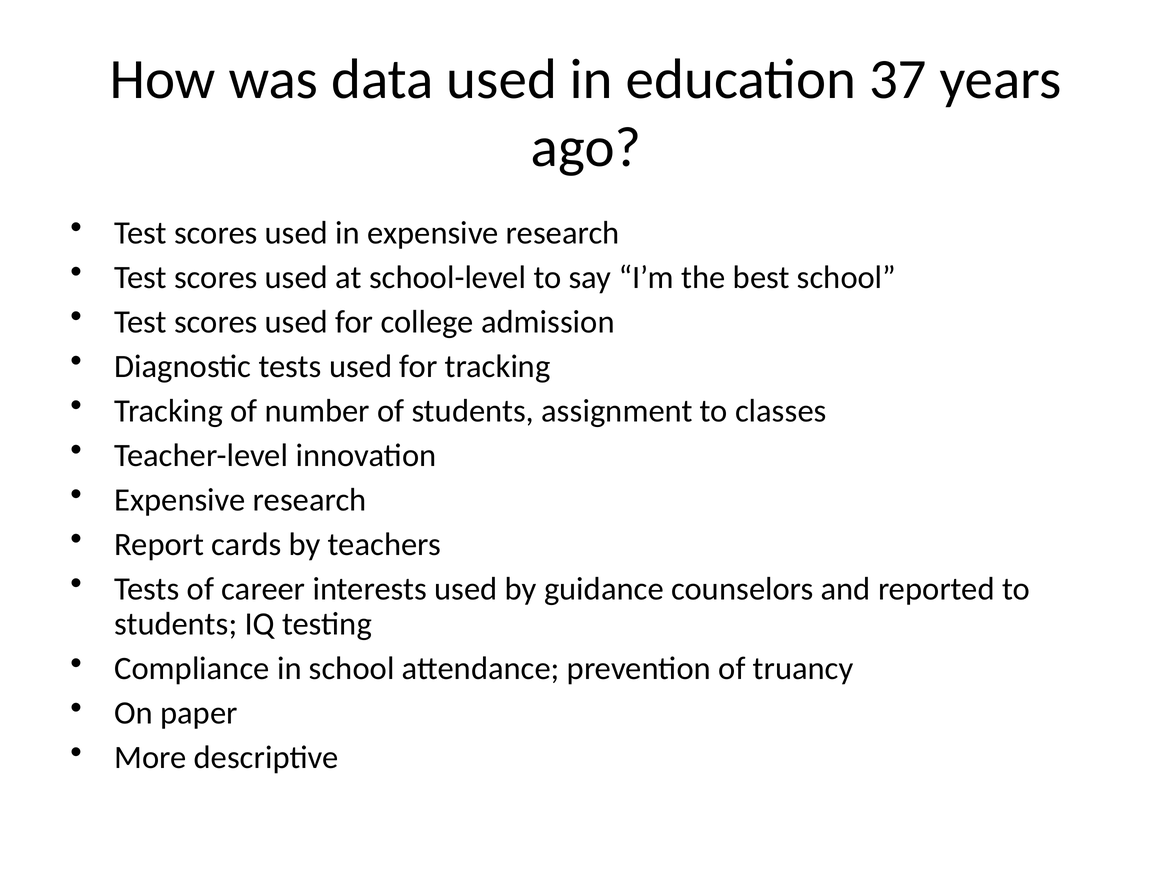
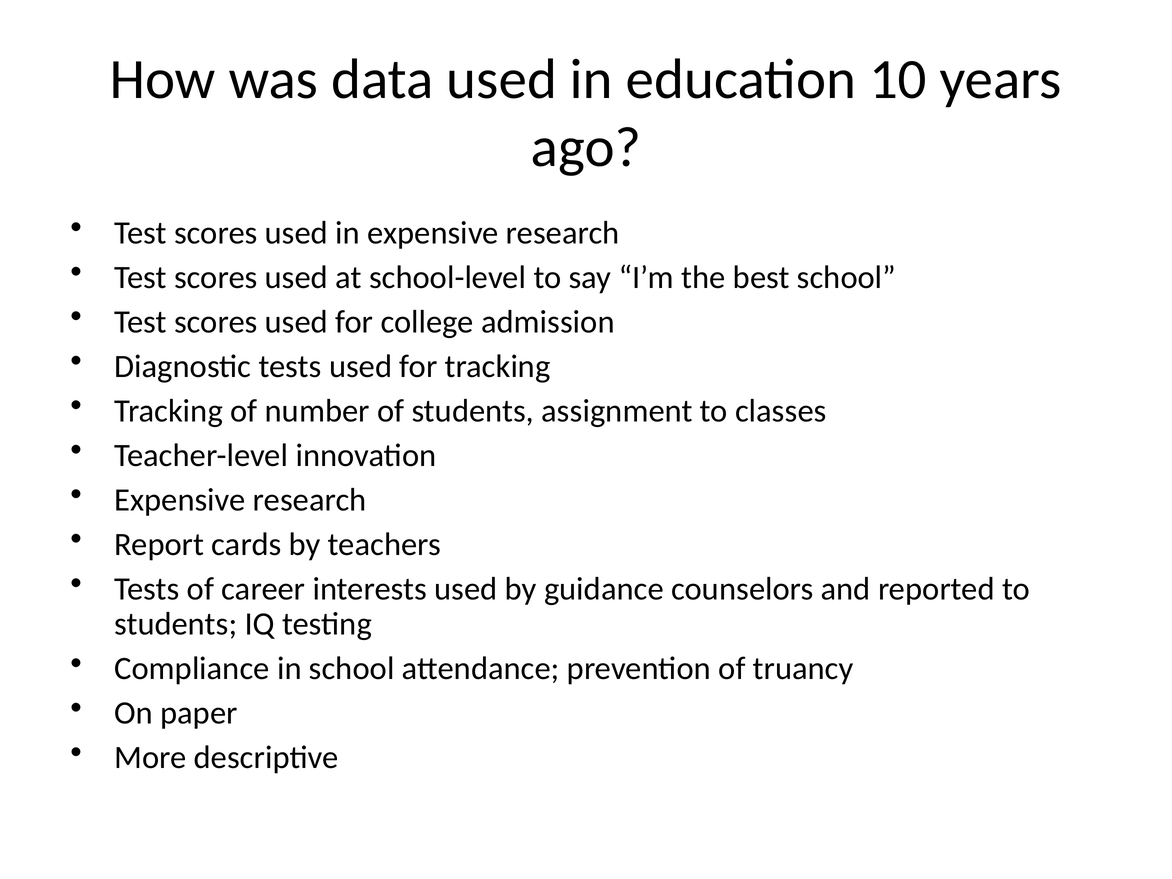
37: 37 -> 10 (898, 79)
